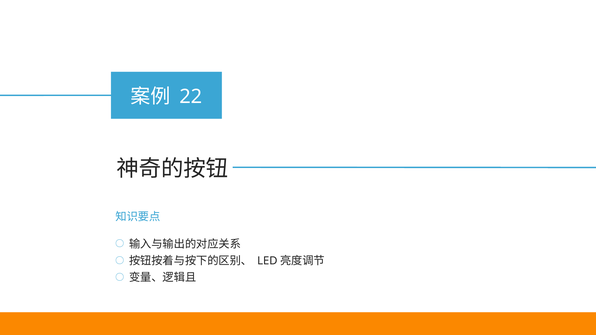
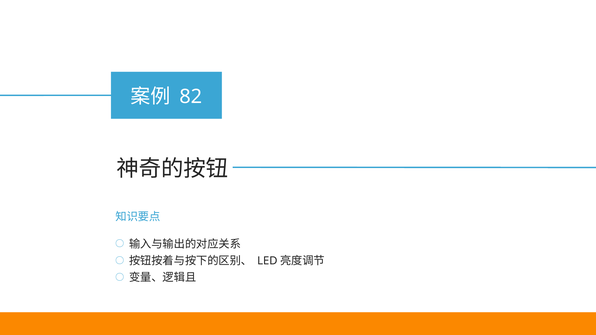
22: 22 -> 82 (191, 97)
